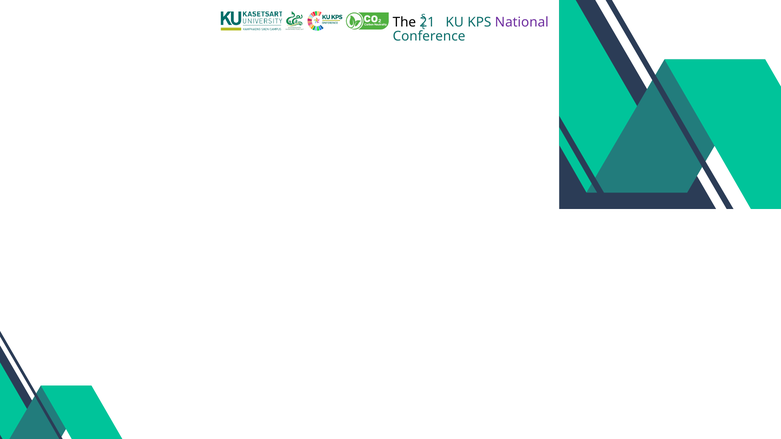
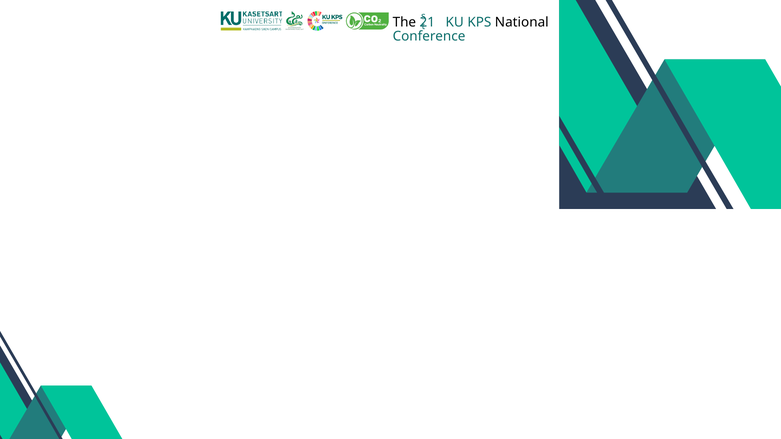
National colour: purple -> black (522, 22)
